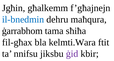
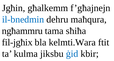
ġarrabhom: ġarrabhom -> ngħammru (22, 31)
fil-għax: fil-għax -> fil-jgħix (17, 43)
nnifsu: nnifsu -> kulma (26, 54)
ġid colour: purple -> blue (72, 54)
